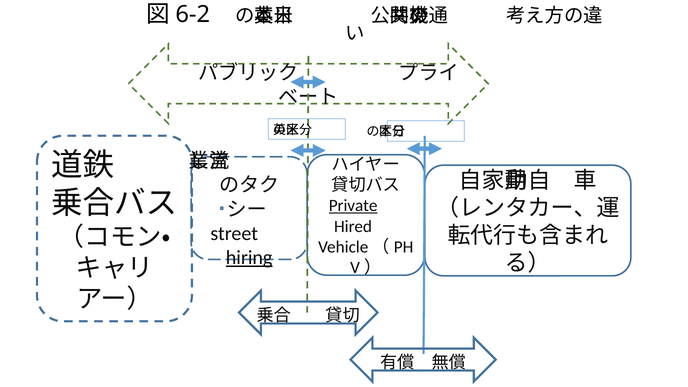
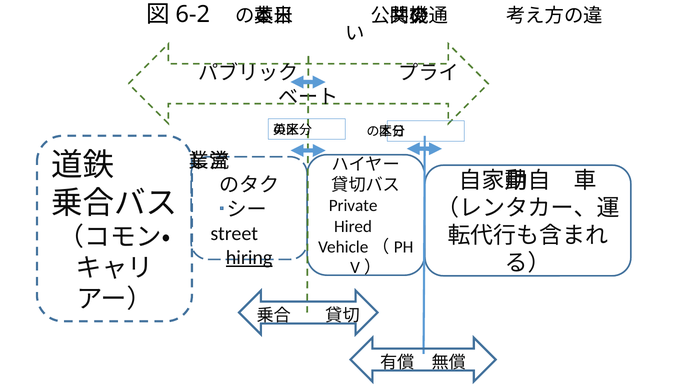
Private underline: present -> none (353, 206)
